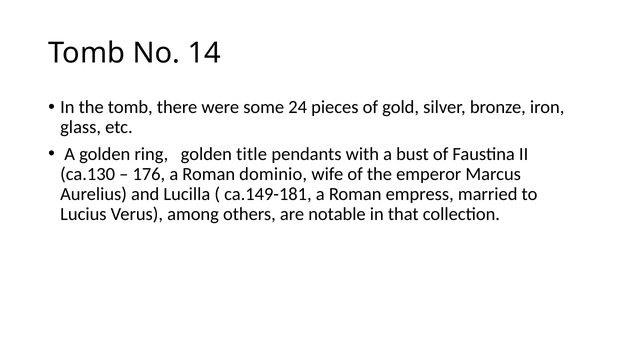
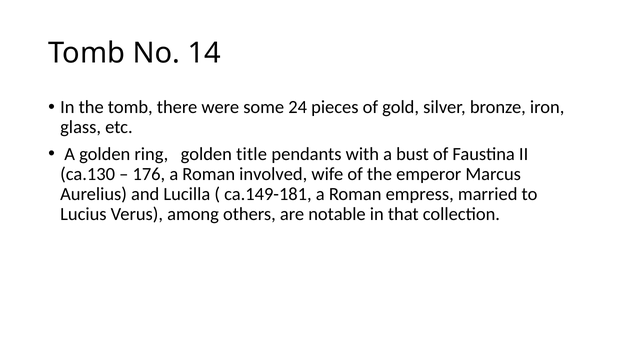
dominio: dominio -> involved (273, 174)
